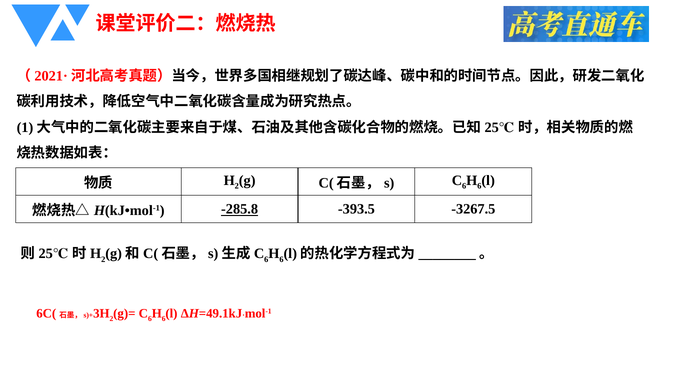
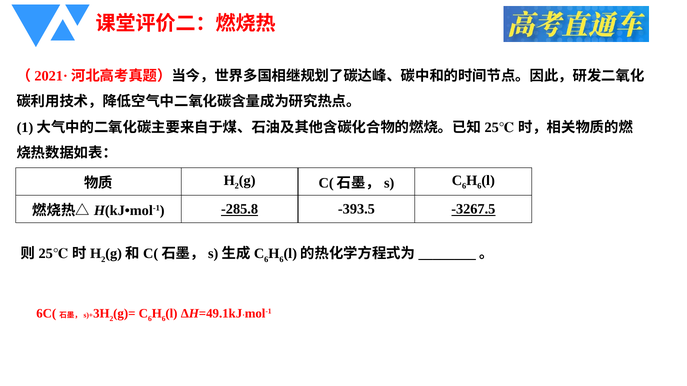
-3267.5 underline: none -> present (473, 209)
